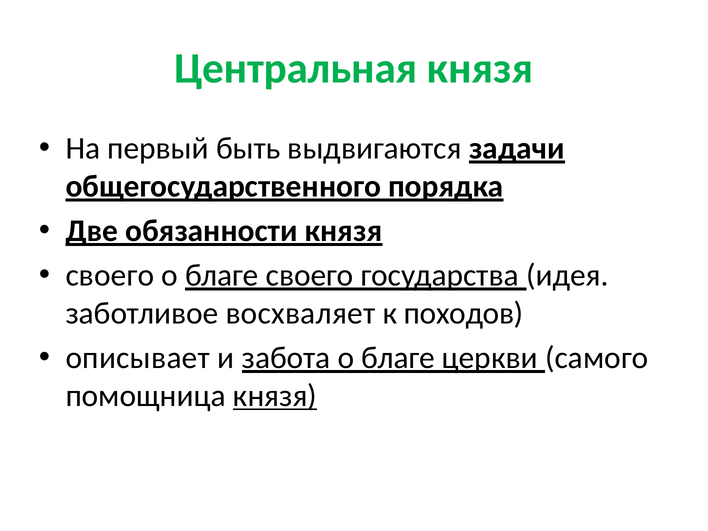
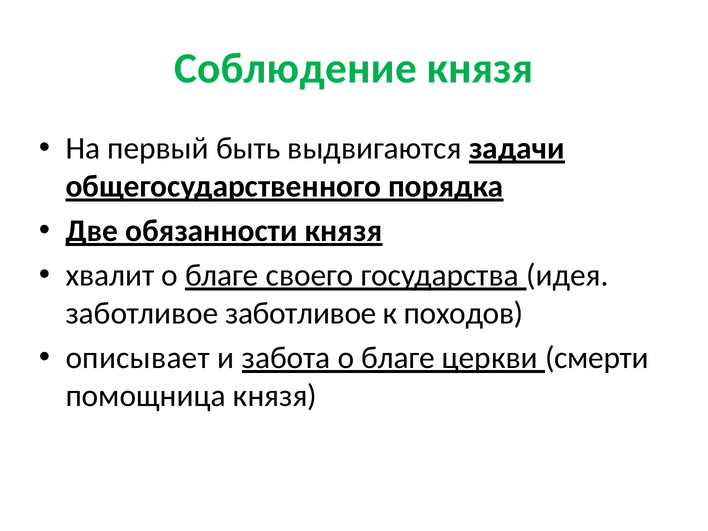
Центральная: Центральная -> Соблюдение (295, 69)
своего: своего -> хвалит (110, 276)
заботливое восхваляет: восхваляет -> заботливое (301, 313)
самого: самого -> смерти (597, 358)
князя underline: present -> none (275, 396)
